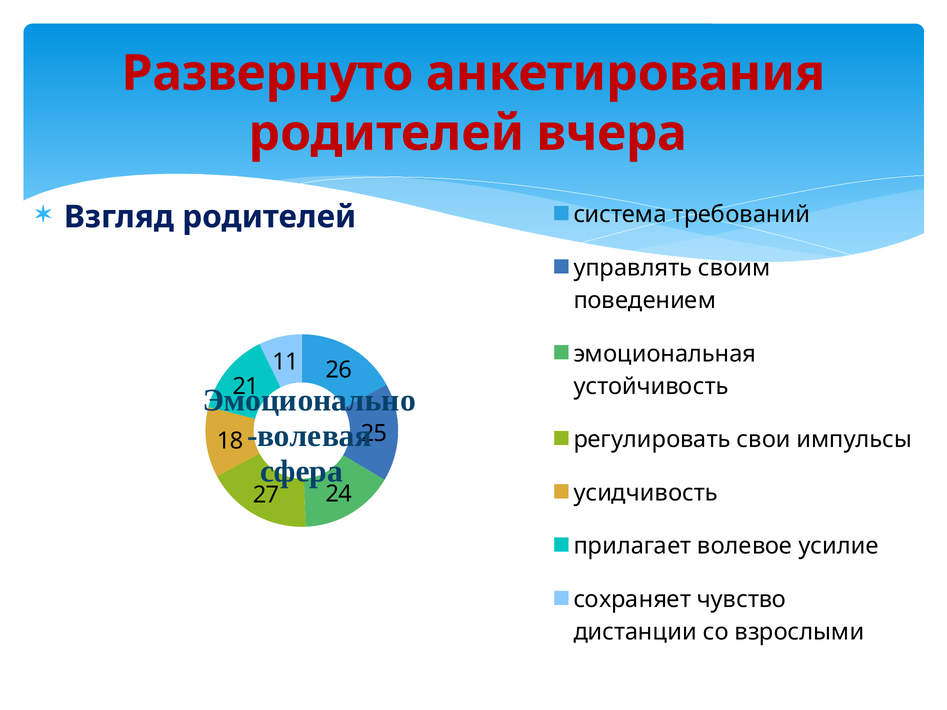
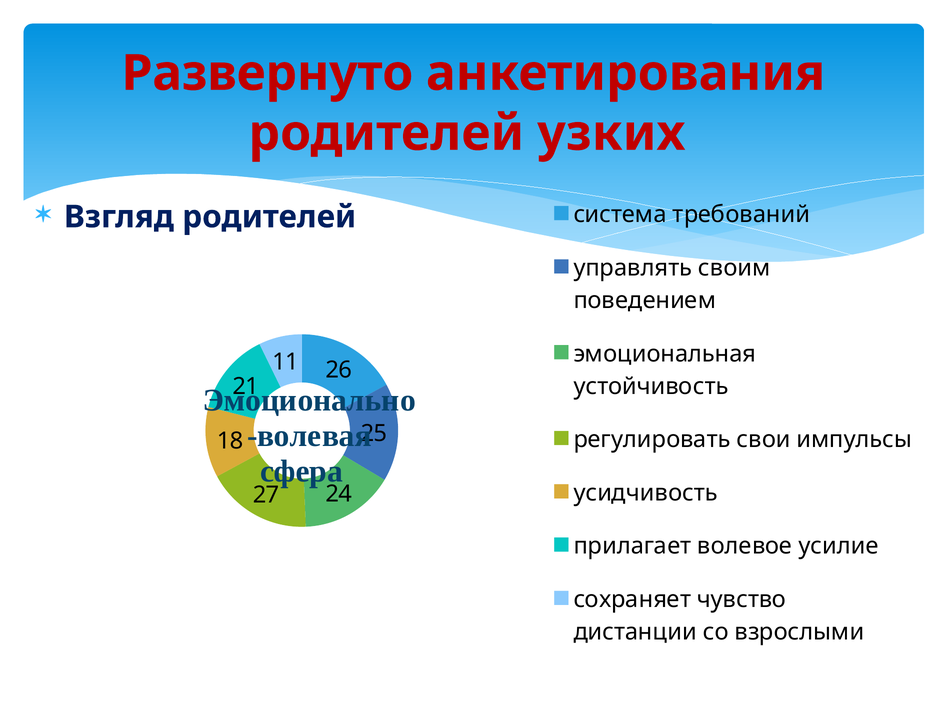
вчера: вчера -> узких (611, 133)
